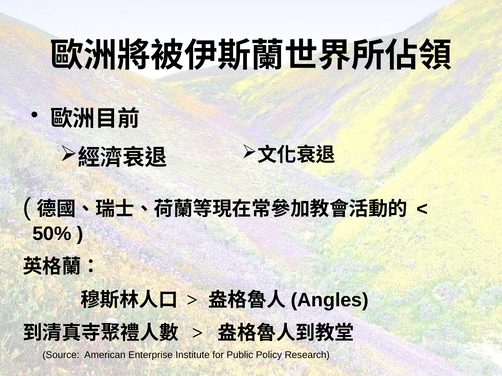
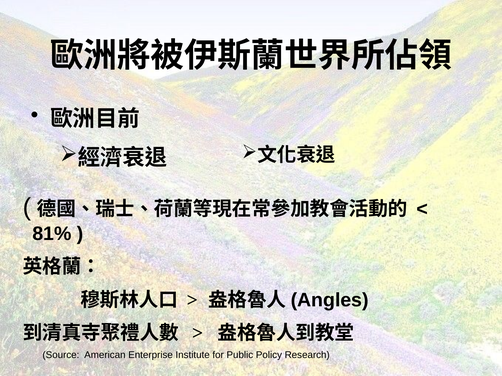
50%: 50% -> 81% (52, 234)
